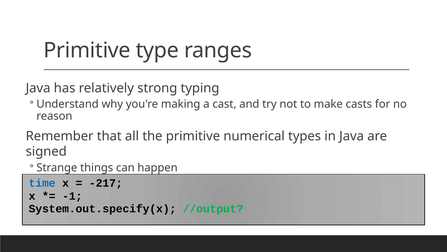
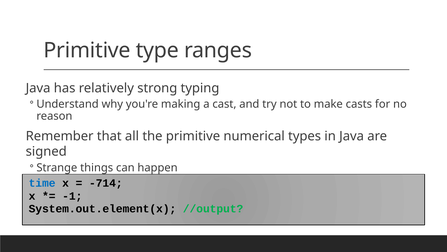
-217: -217 -> -714 (106, 183)
System.out.specify(x: System.out.specify(x -> System.out.element(x (102, 208)
